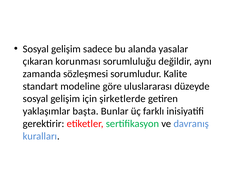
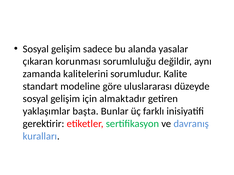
sözleşmesi: sözleşmesi -> kalitelerini (86, 74)
şirketlerde: şirketlerde -> almaktadır (123, 99)
